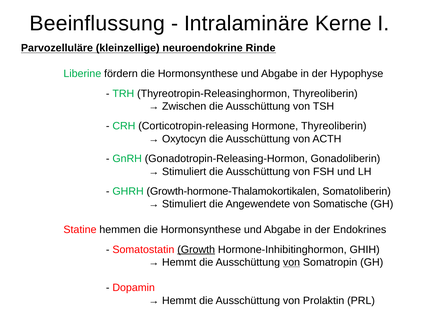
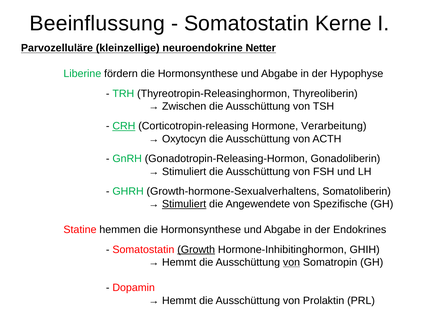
Intralaminäre: Intralaminäre -> Somatostatin (247, 23)
Rinde: Rinde -> Netter (261, 48)
CRH underline: none -> present (124, 126)
Hormone Thyreoliberin: Thyreoliberin -> Verarbeitung (334, 126)
Growth-hormone-Thalamokortikalen: Growth-hormone-Thalamokortikalen -> Growth-hormone-Sexualverhaltens (233, 191)
Stimuliert underline: none -> present (184, 204)
Somatische: Somatische -> Spezifische (340, 204)
